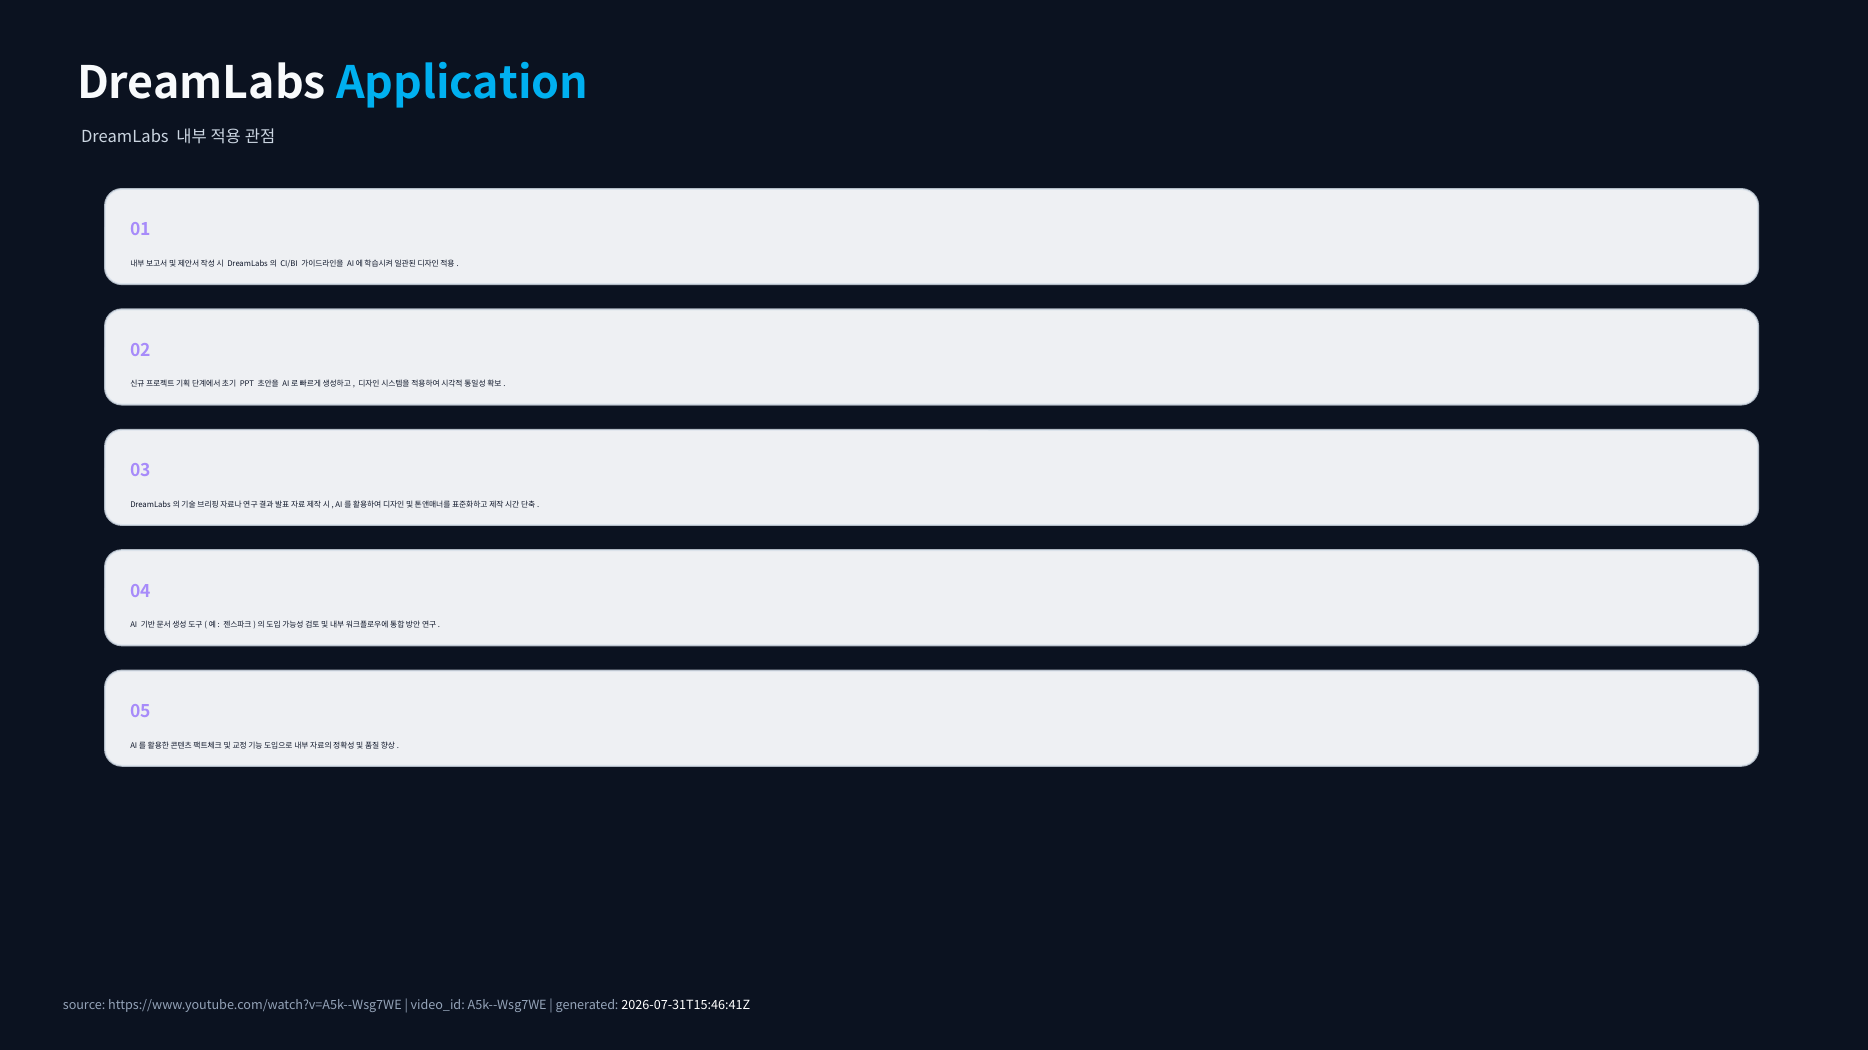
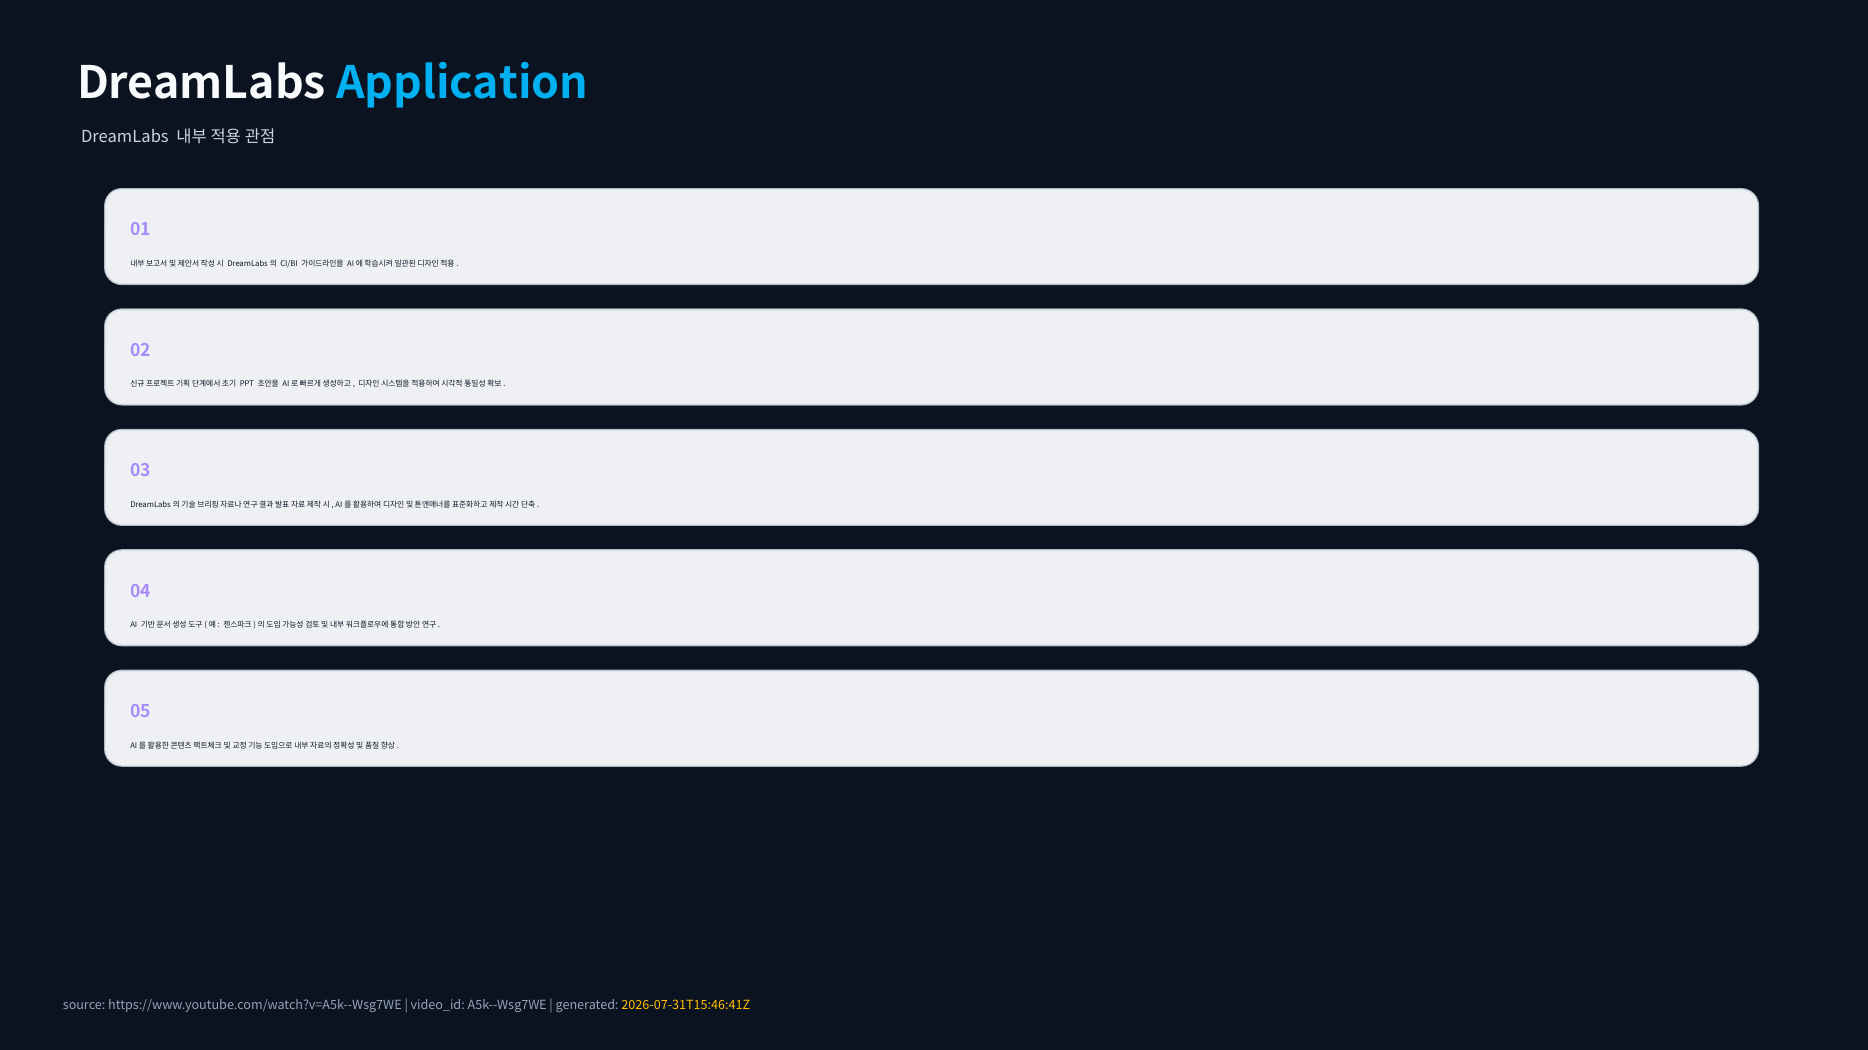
2026-07-31T15:46:41Z colour: white -> yellow (686, 1006)
